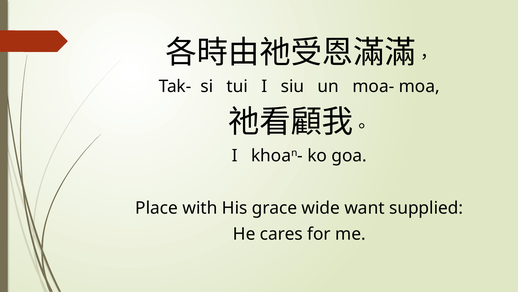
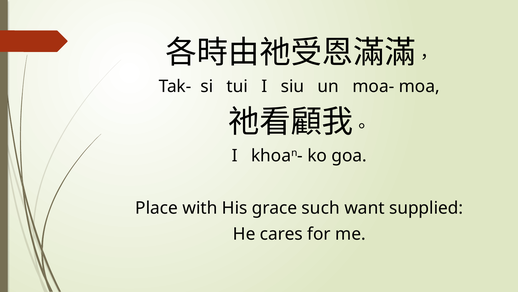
wide: wide -> such (321, 208)
